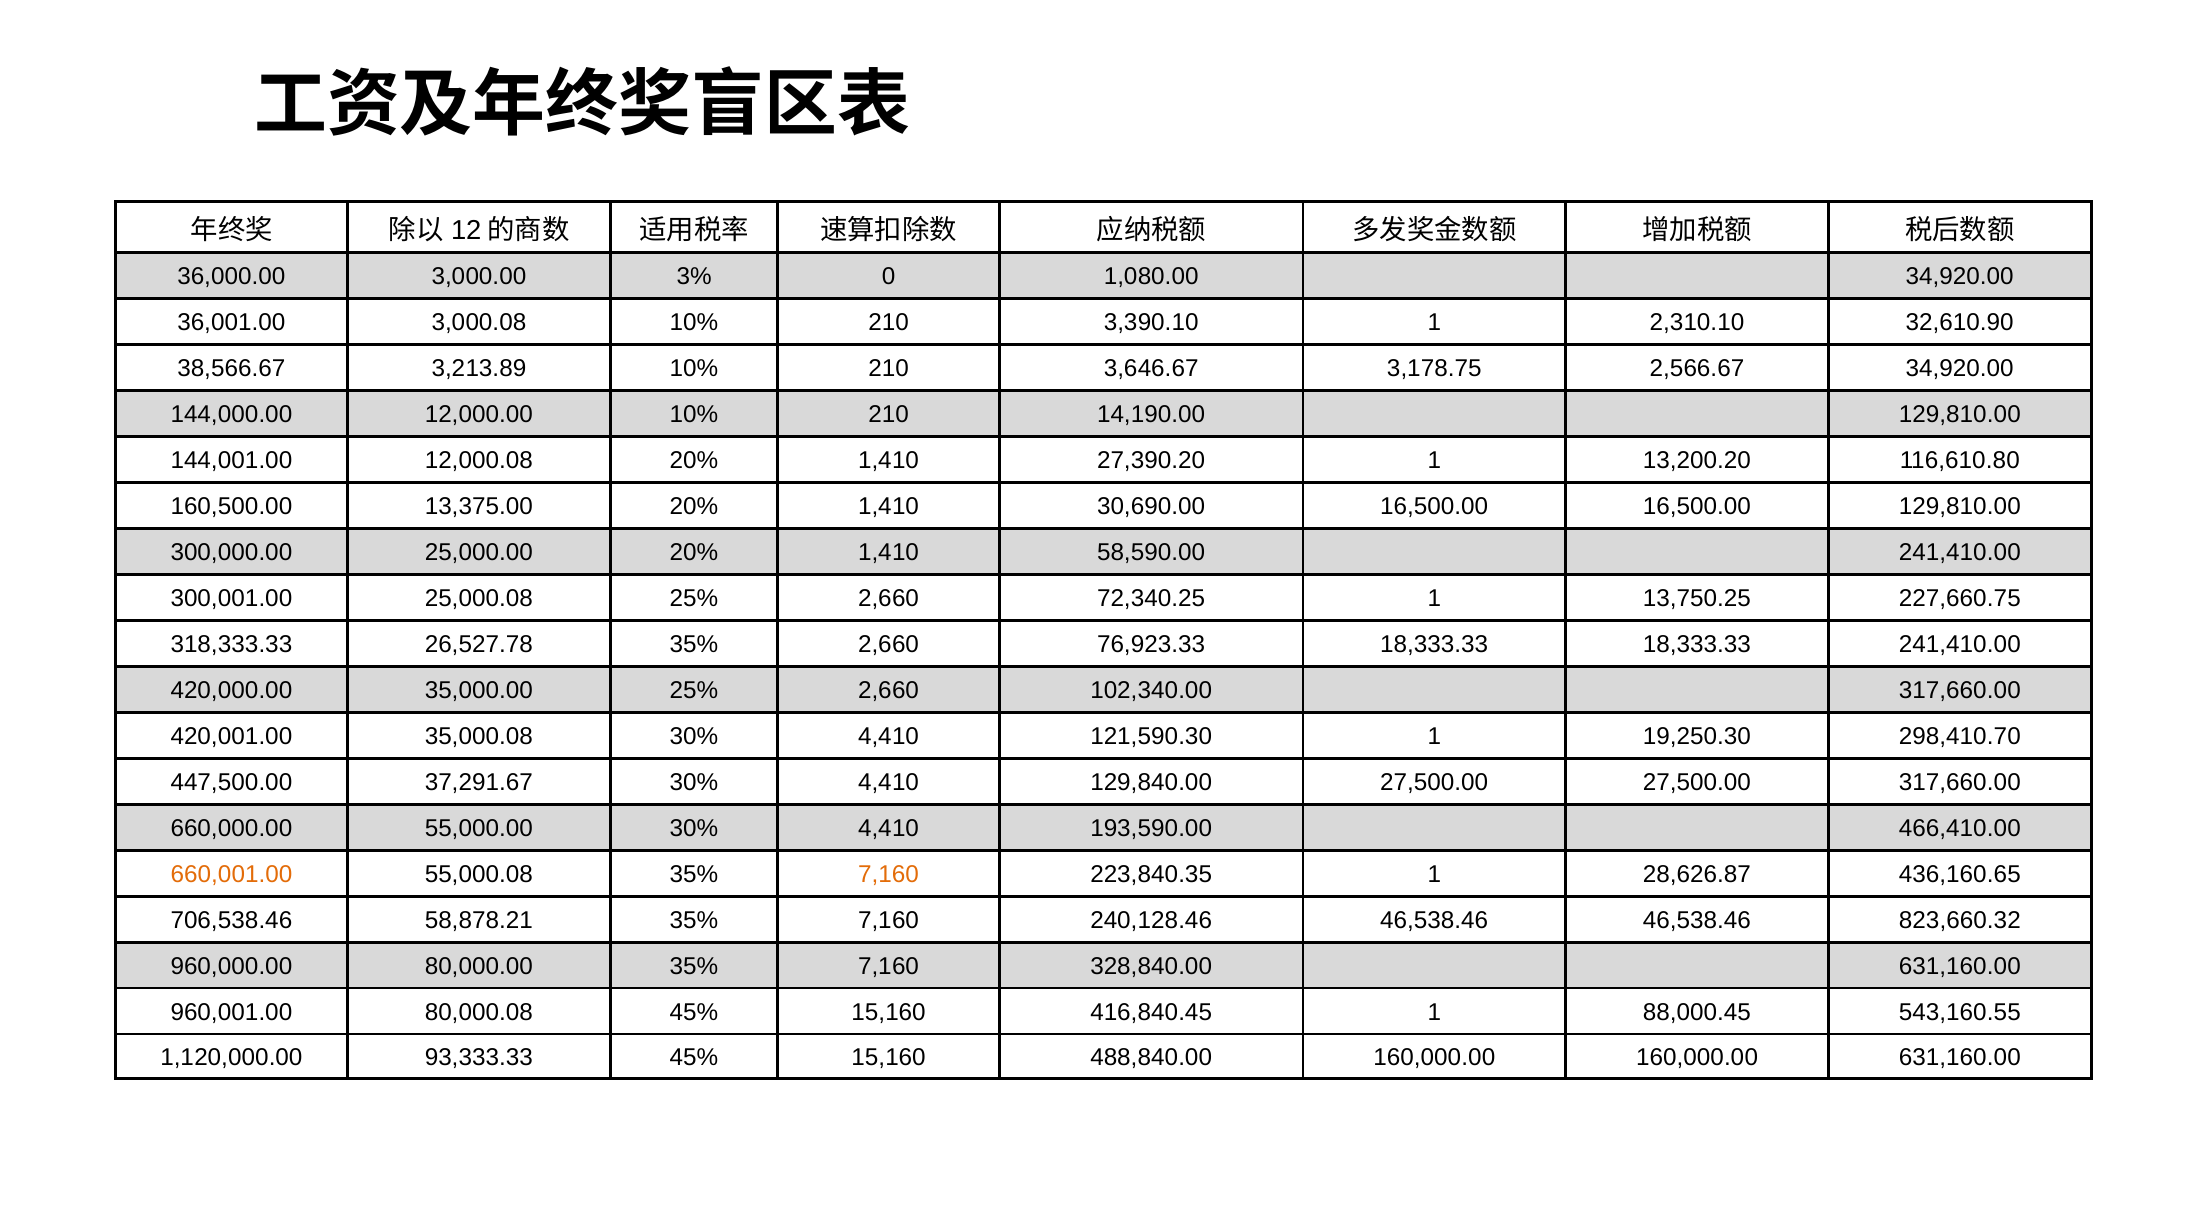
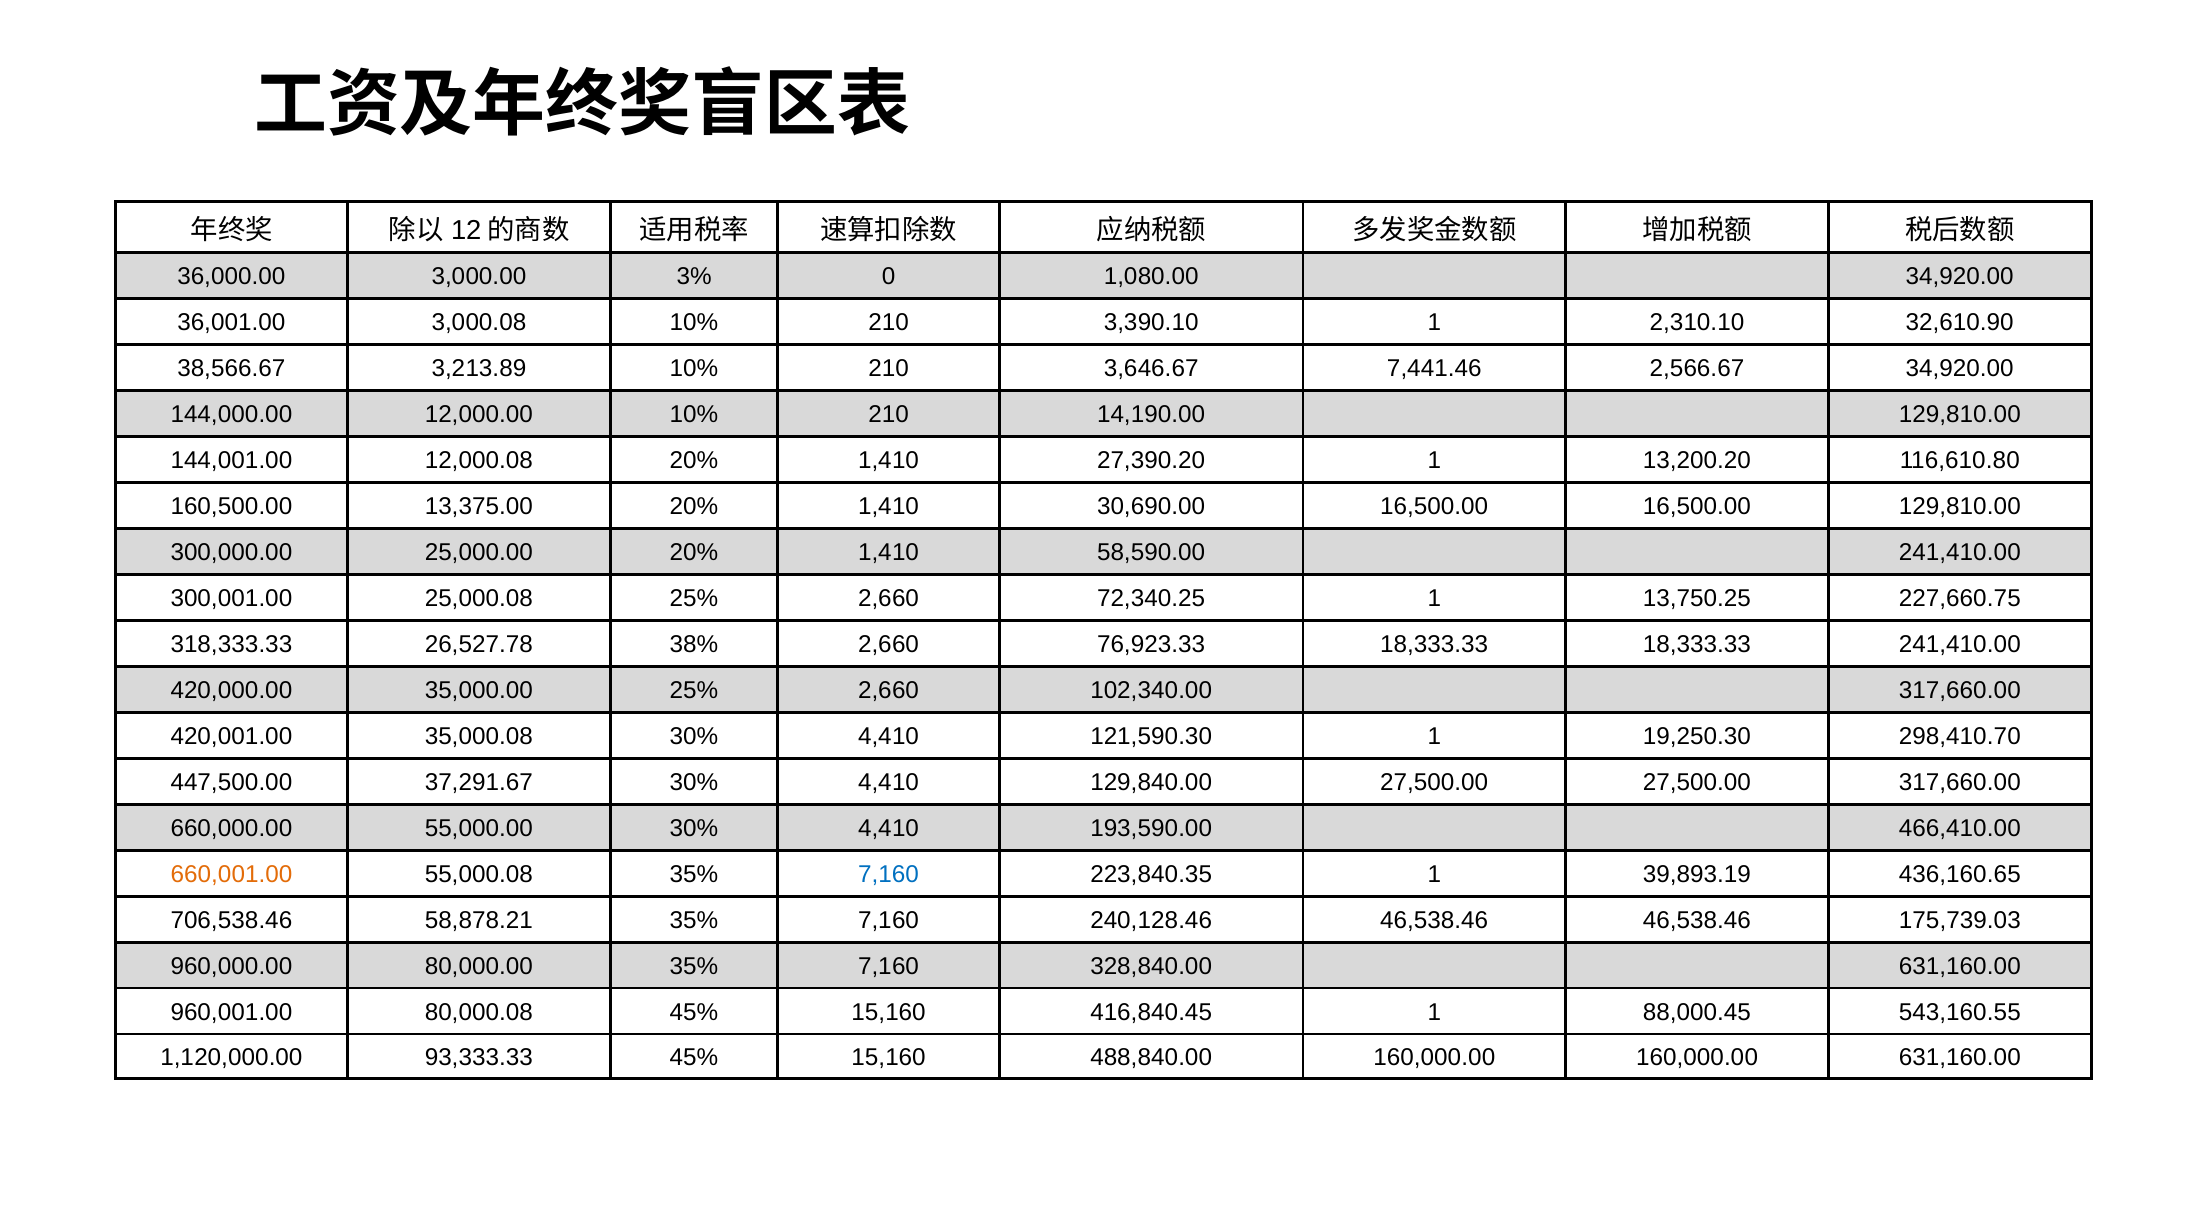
3,178.75: 3,178.75 -> 7,441.46 (1434, 369)
26,527.78 35%: 35% -> 38% (694, 644)
7,160 colour: orange -> blue (889, 874)
28,626.87: 28,626.87 -> 39,893.19 (1697, 874)
823,660.32: 823,660.32 -> 175,739.03 (1960, 920)
